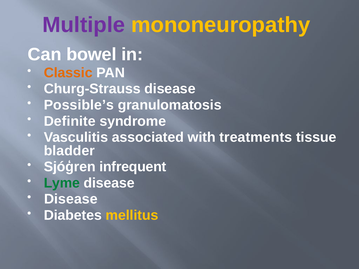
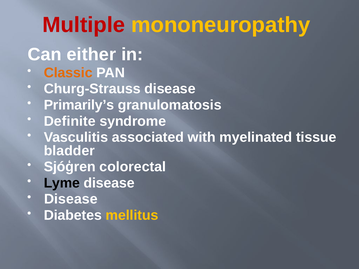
Multiple colour: purple -> red (84, 25)
bowel: bowel -> either (91, 54)
Possible’s: Possible’s -> Primarily’s (79, 105)
treatments: treatments -> myelinated (256, 137)
infrequent: infrequent -> colorectal (133, 167)
Lyme colour: green -> black (62, 183)
